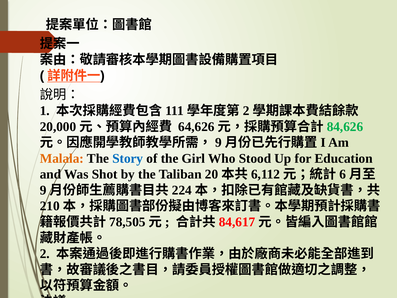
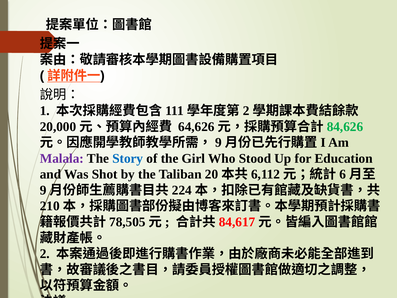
Malala colour: orange -> purple (62, 158)
